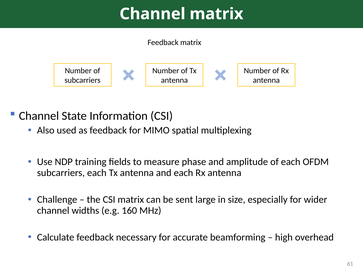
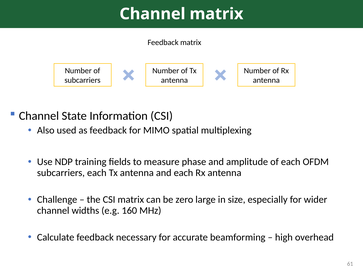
sent: sent -> zero (184, 200)
